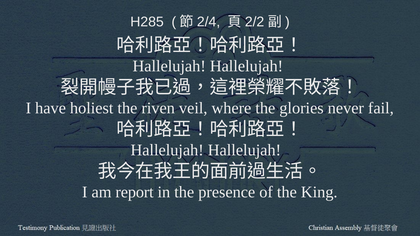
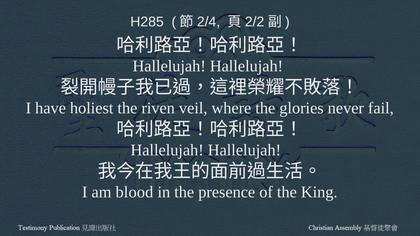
report: report -> blood (134, 192)
